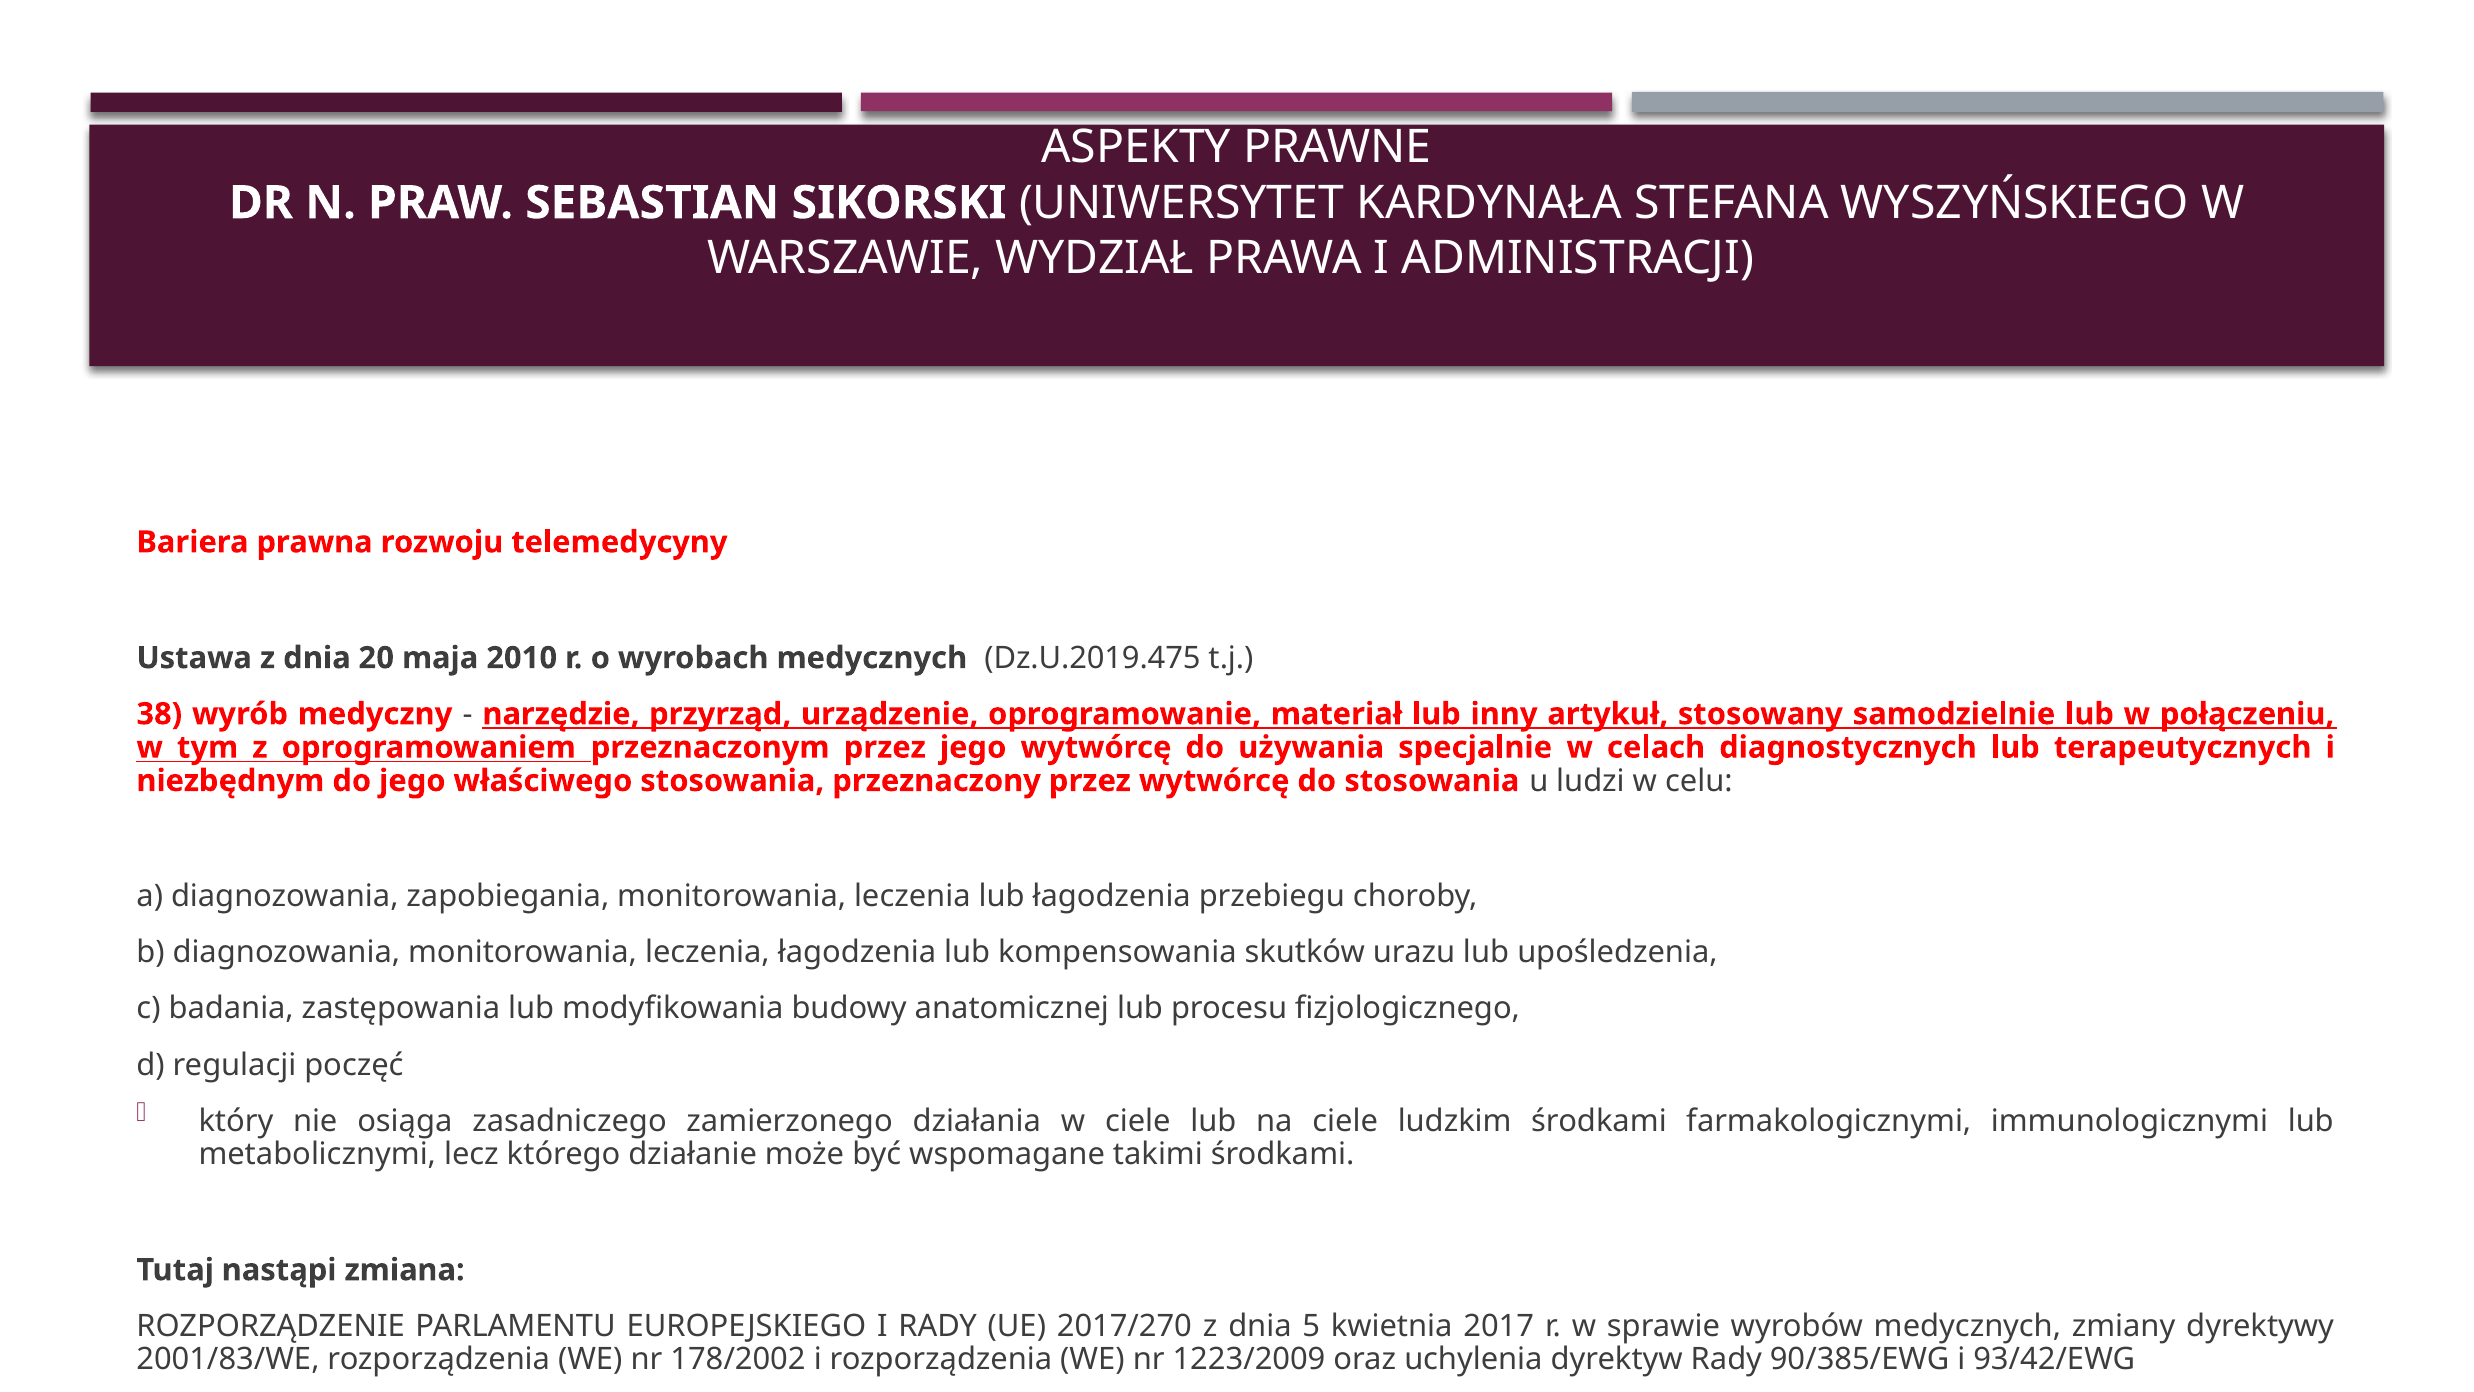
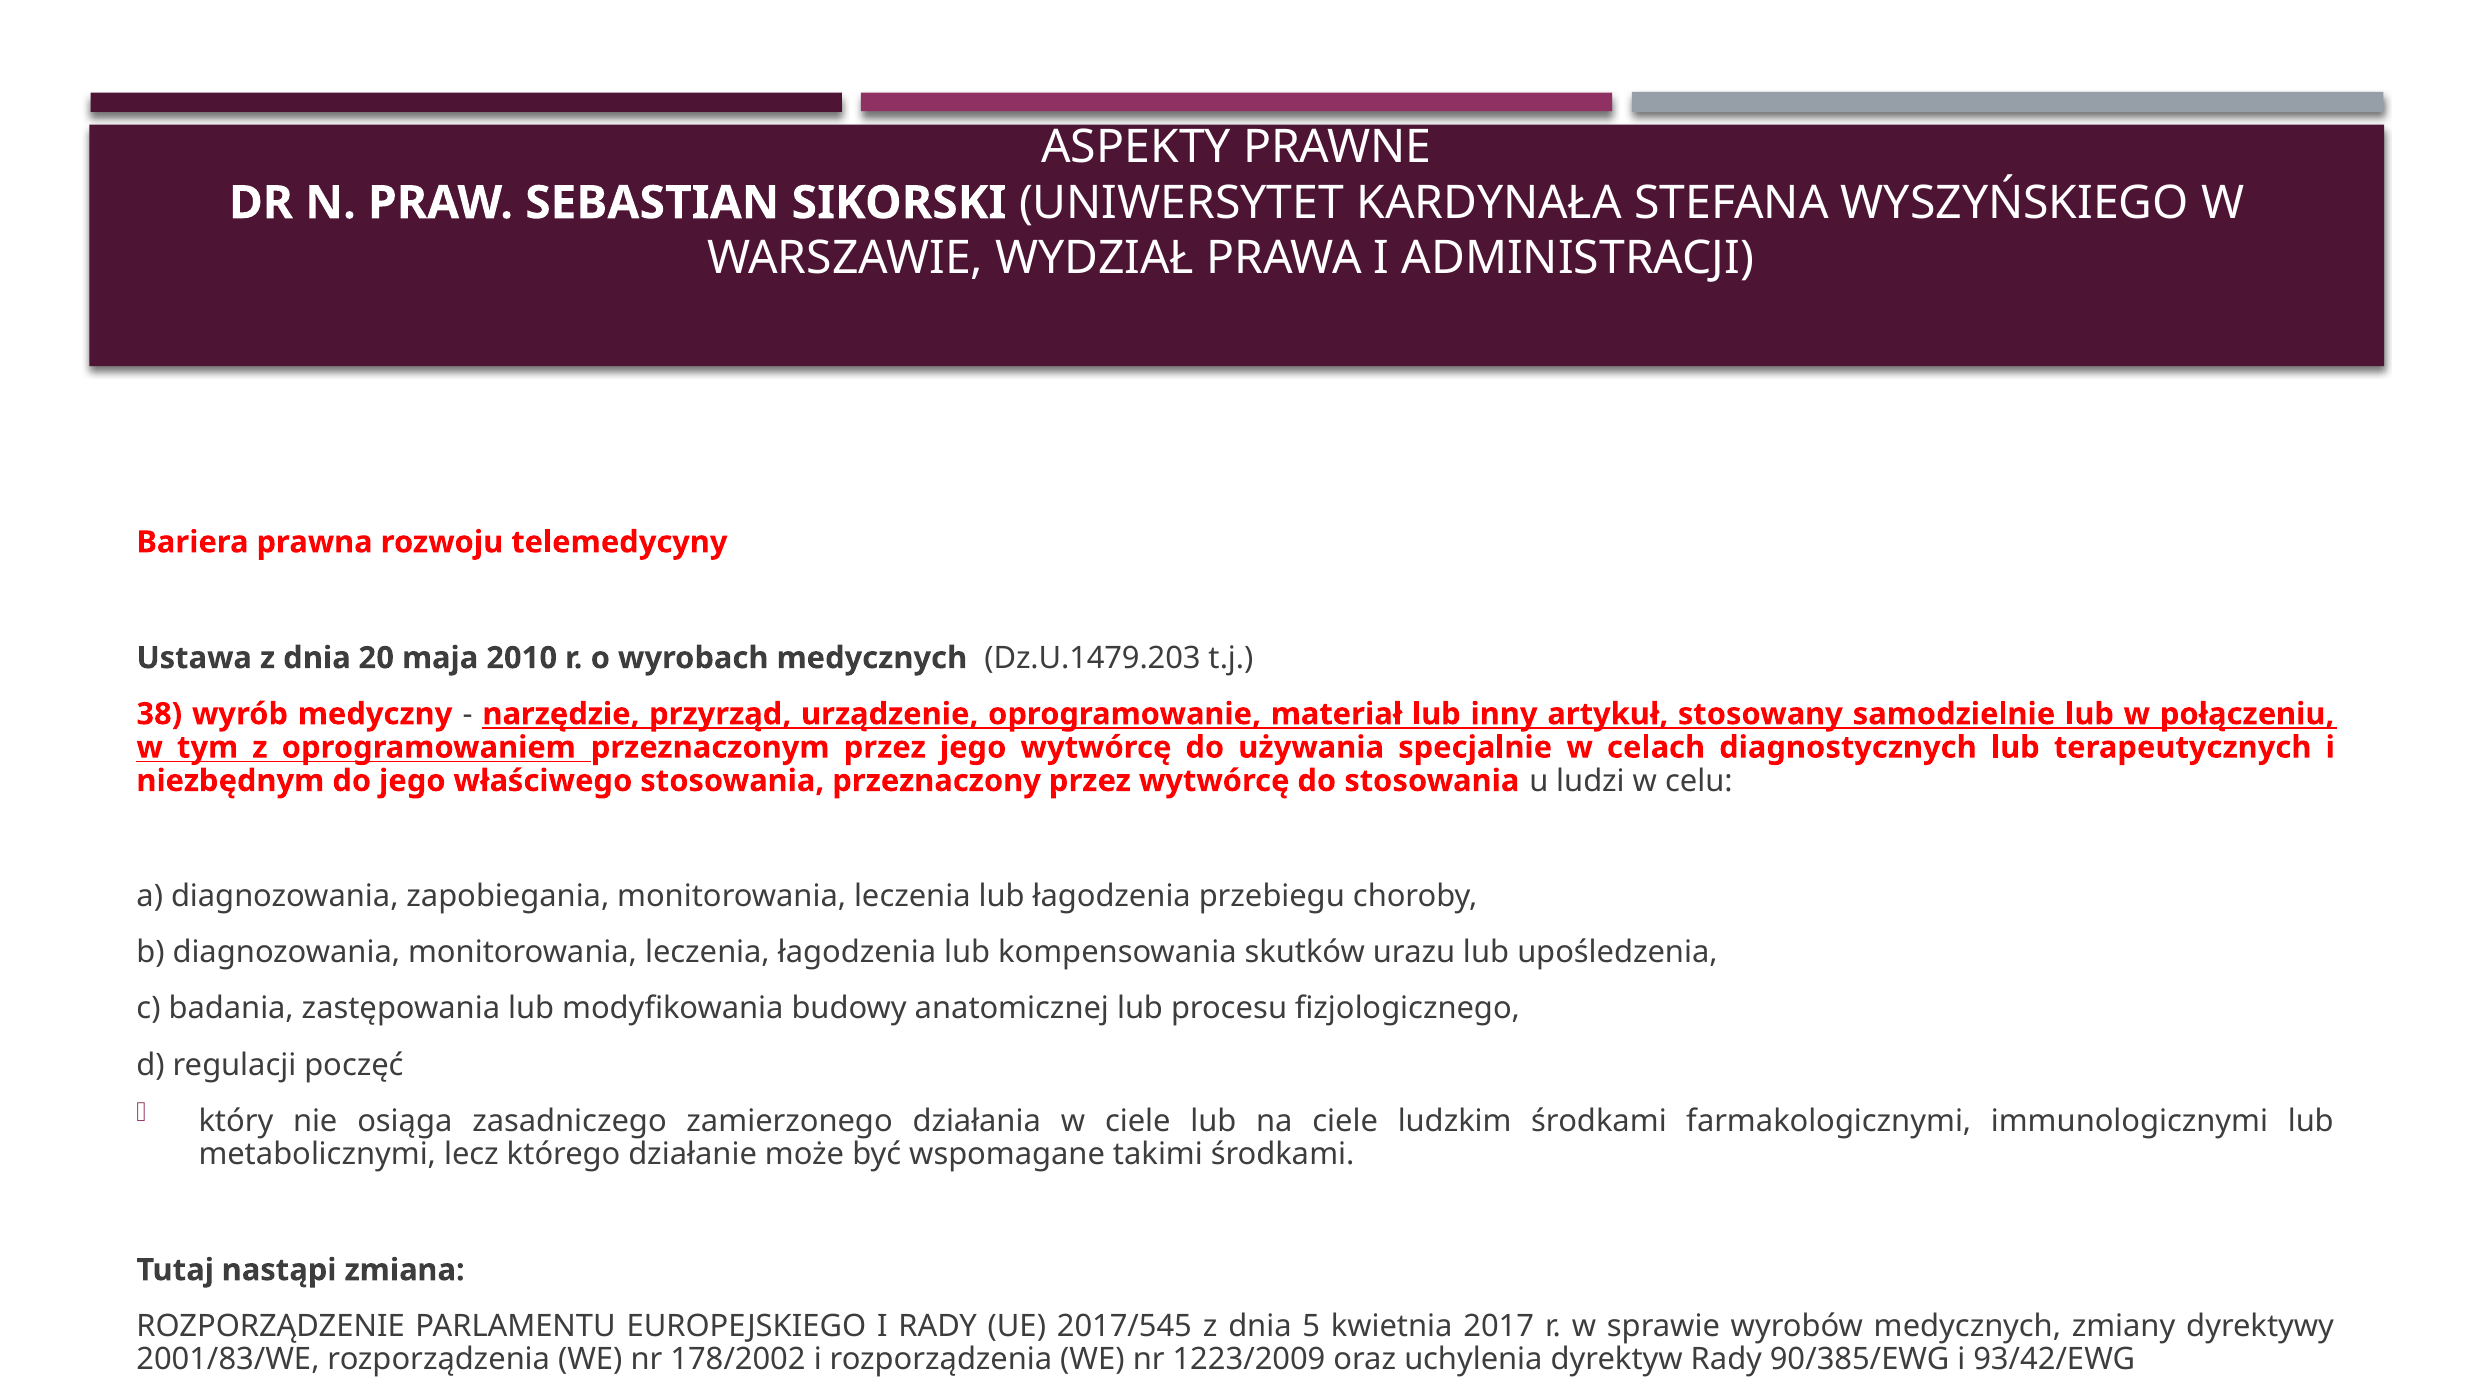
Dz.U.2019.475: Dz.U.2019.475 -> Dz.U.1479.203 (1092, 658)
2017/270: 2017/270 -> 2017/545 (1124, 1326)
